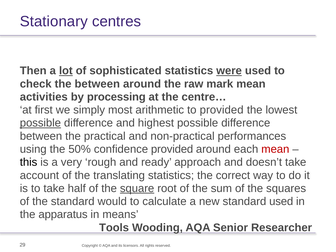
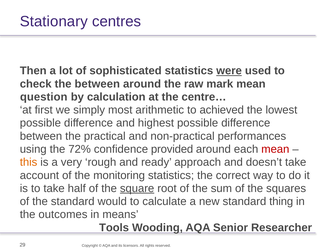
lot underline: present -> none (66, 71)
activities: activities -> question (44, 97)
processing: processing -> calculation (116, 97)
to provided: provided -> achieved (222, 110)
possible underline: present -> none (40, 123)
50%: 50% -> 72% (80, 149)
this colour: black -> orange (29, 162)
translating: translating -> monitoring (119, 175)
standard used: used -> thing (281, 201)
apparatus: apparatus -> outcomes (63, 215)
